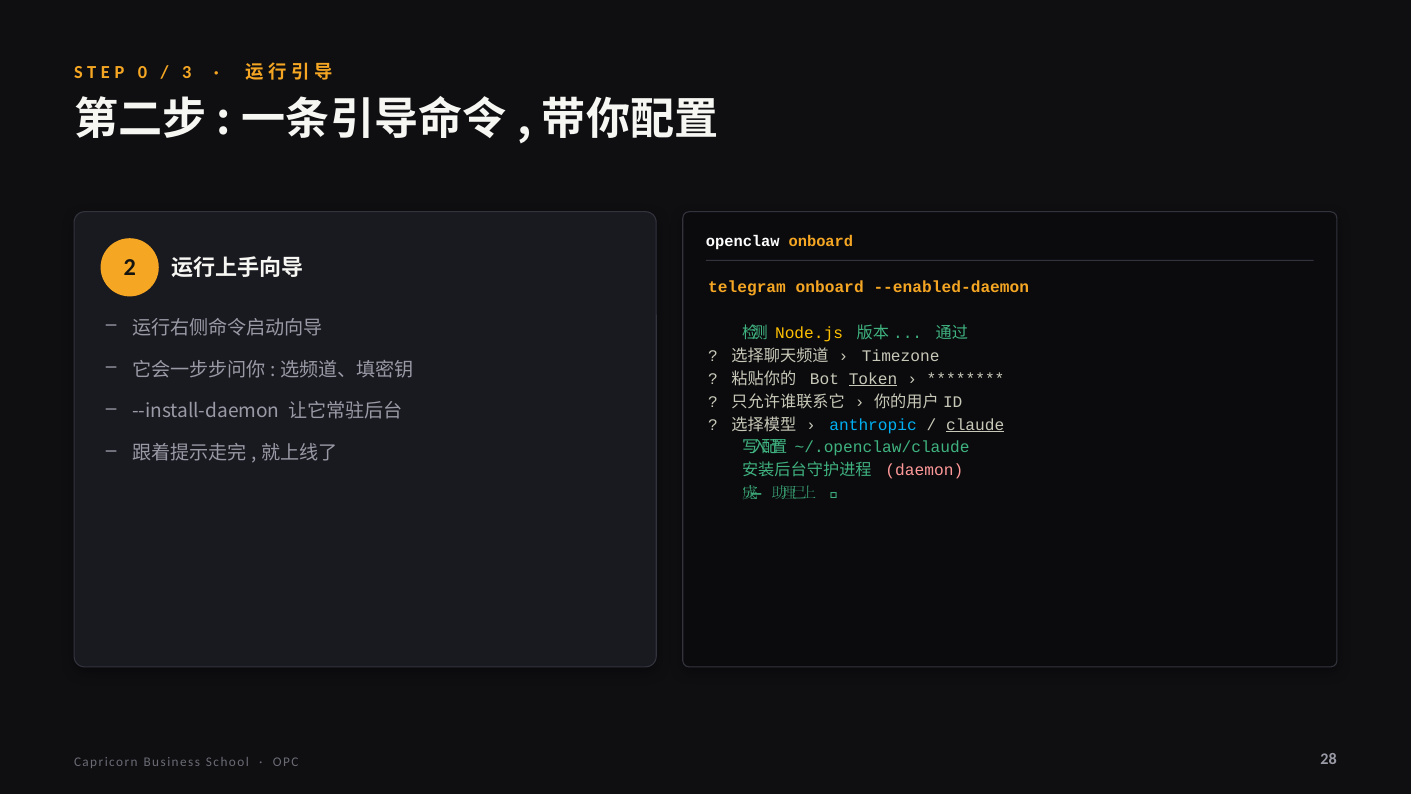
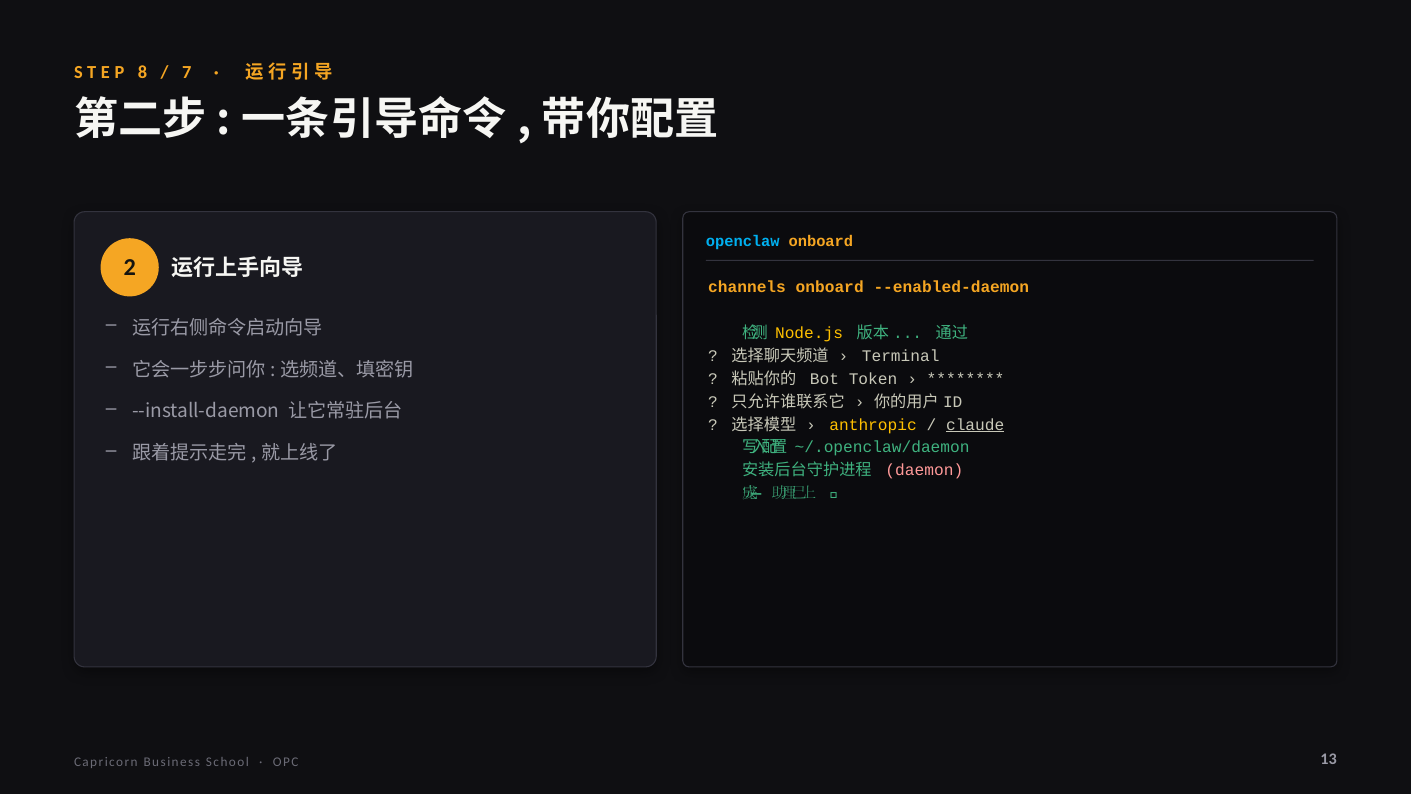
0: 0 -> 8 (143, 72)
3: 3 -> 7 (187, 72)
openclaw colour: white -> light blue (743, 241)
telegram: telegram -> channels (747, 287)
Timezone: Timezone -> Terminal (901, 356)
Token underline: present -> none (873, 379)
anthropic colour: light blue -> yellow (873, 425)
~/.openclaw/claude: ~/.openclaw/claude -> ~/.openclaw/daemon (882, 447)
28: 28 -> 13 (1329, 759)
